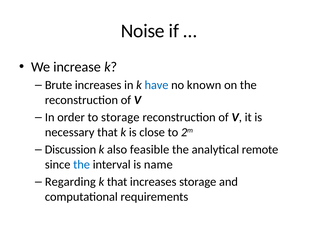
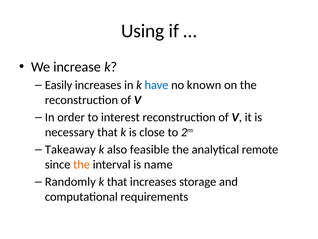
Noise: Noise -> Using (143, 31)
Brute: Brute -> Easily (59, 85)
to storage: storage -> interest (120, 117)
Discussion: Discussion -> Takeaway (70, 149)
the colour: blue -> orange (82, 164)
Regarding: Regarding -> Randomly (70, 181)
